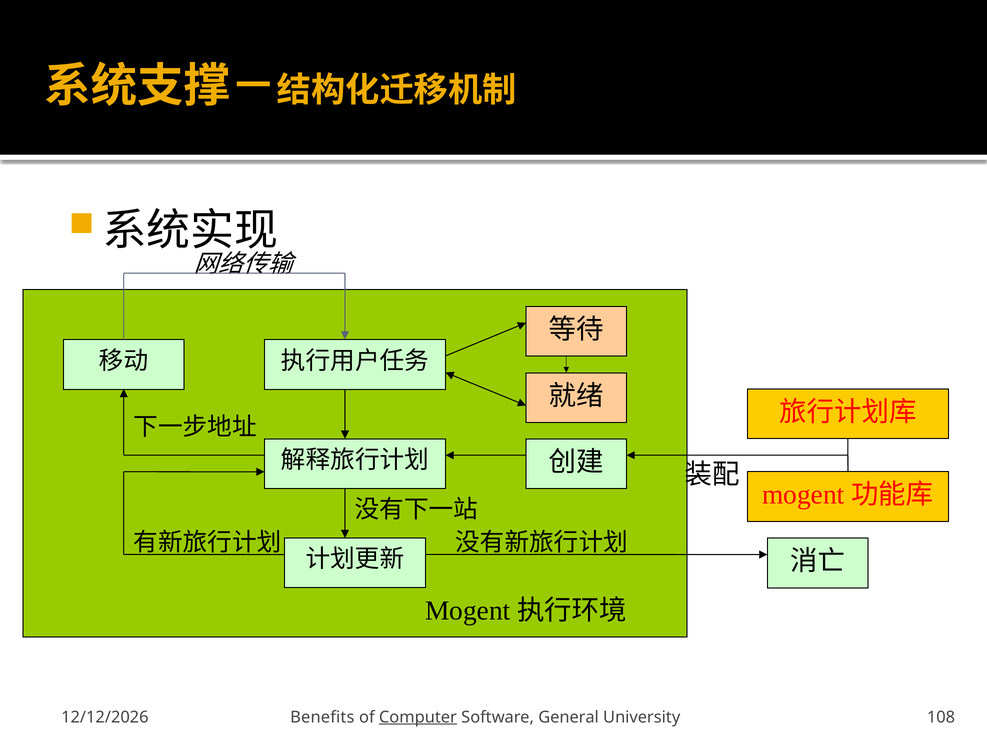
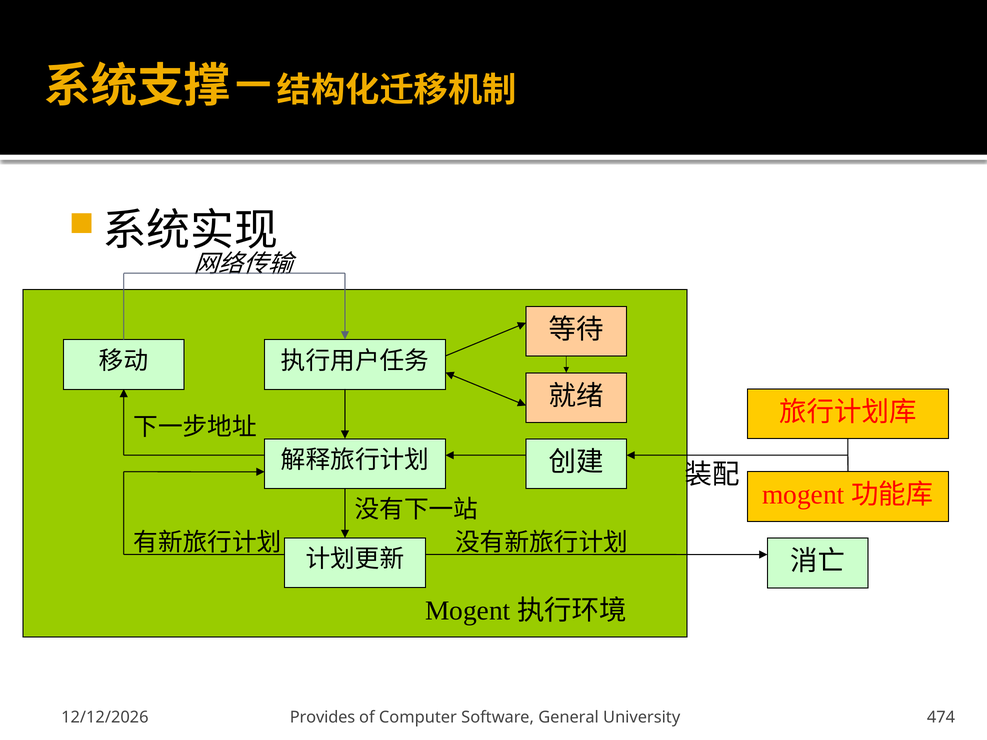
Benefits: Benefits -> Provides (323, 717)
Computer underline: present -> none (418, 717)
108: 108 -> 474 (941, 717)
